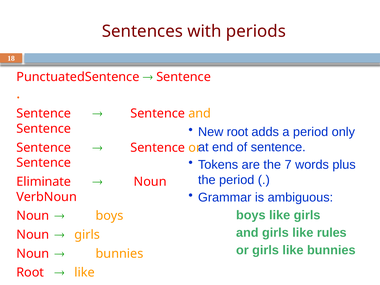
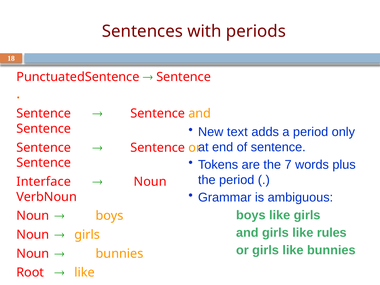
New root: root -> text (237, 132)
Eliminate: Eliminate -> Interface (44, 182)
